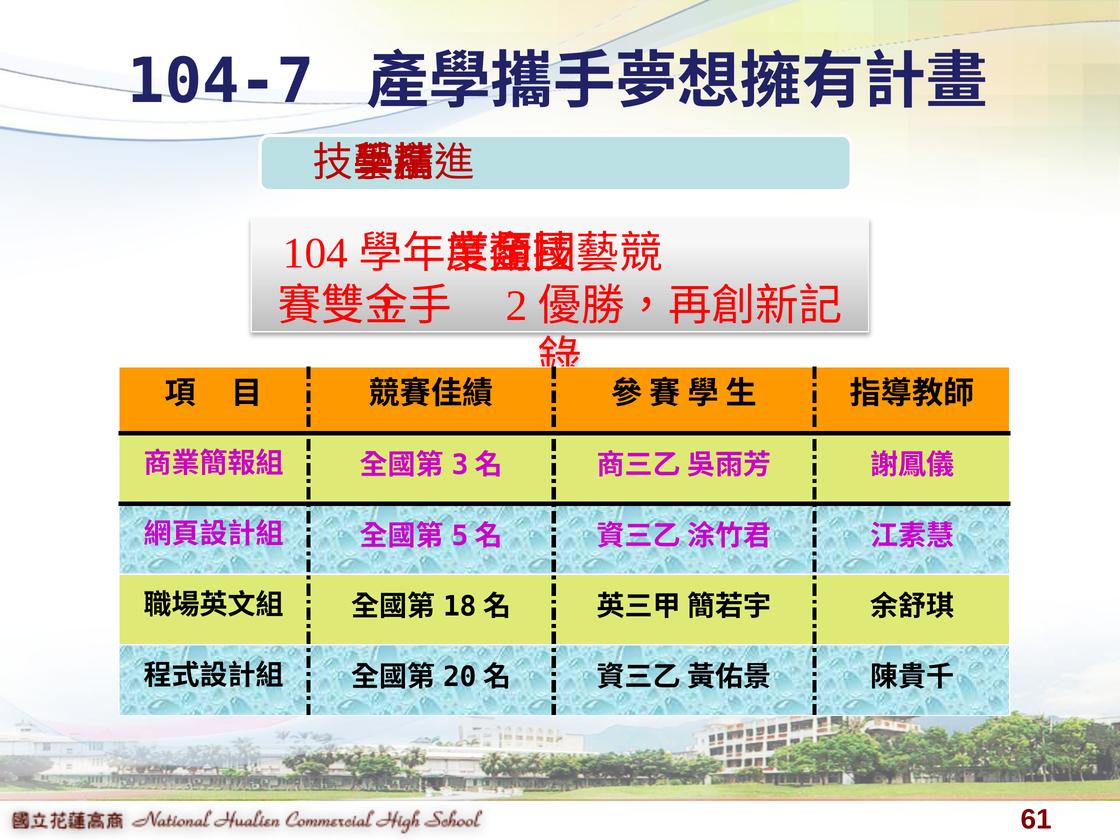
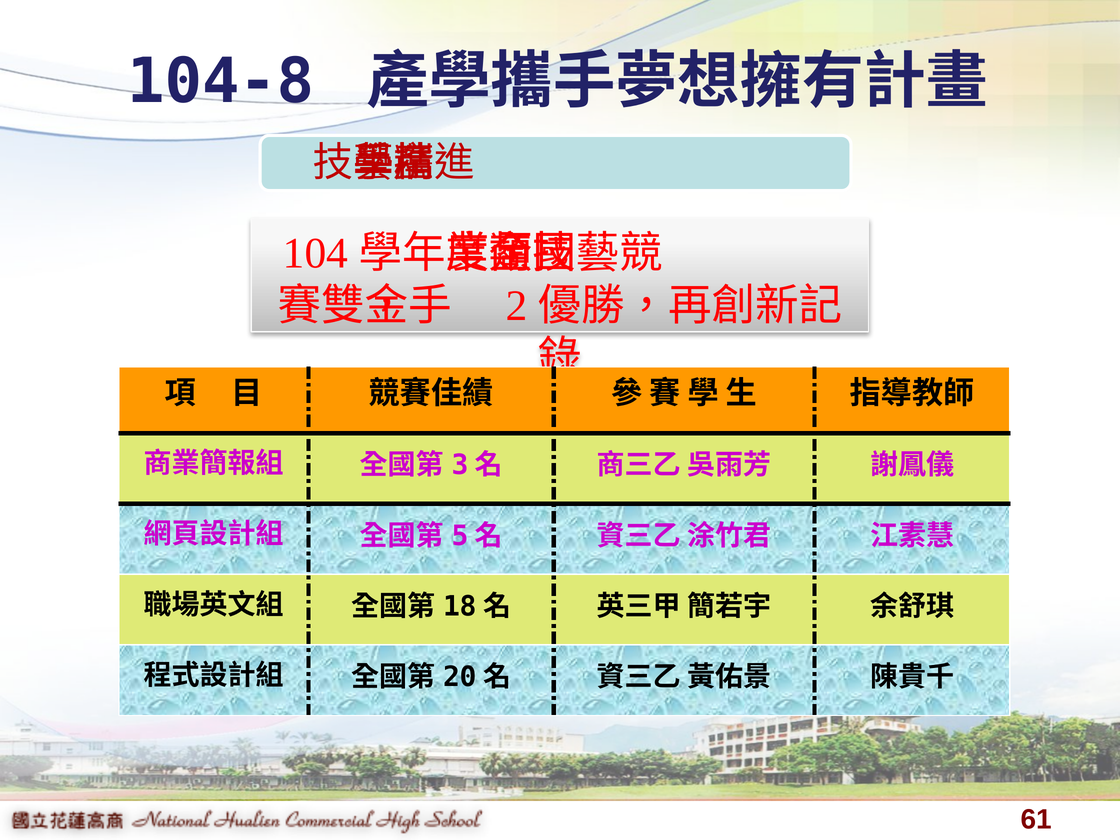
104-7: 104-7 -> 104-8 (221, 82)
